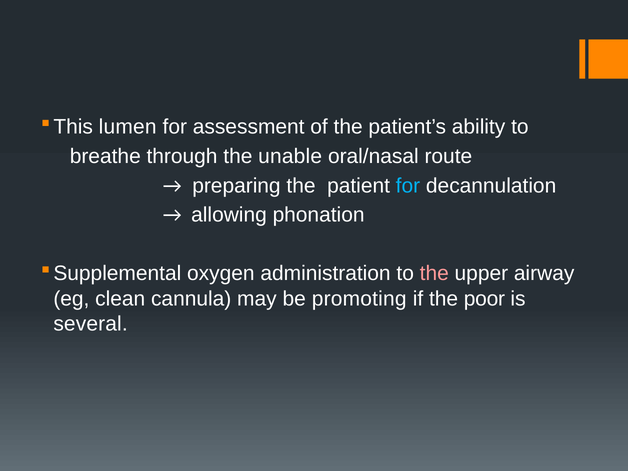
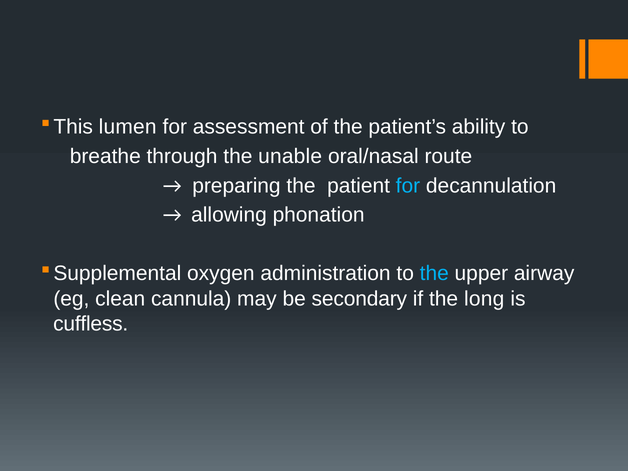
the colour: pink -> light blue (434, 274)
promoting: promoting -> secondary (359, 299)
poor: poor -> long (484, 299)
several: several -> cuffless (91, 324)
